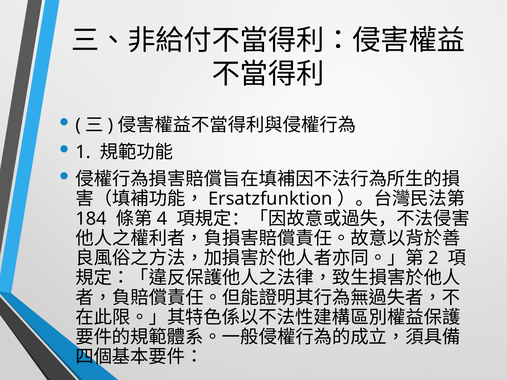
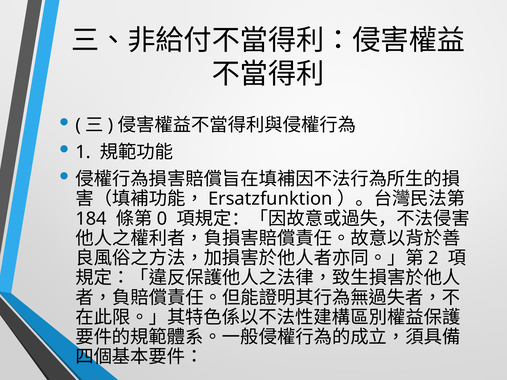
4: 4 -> 0 (162, 219)
